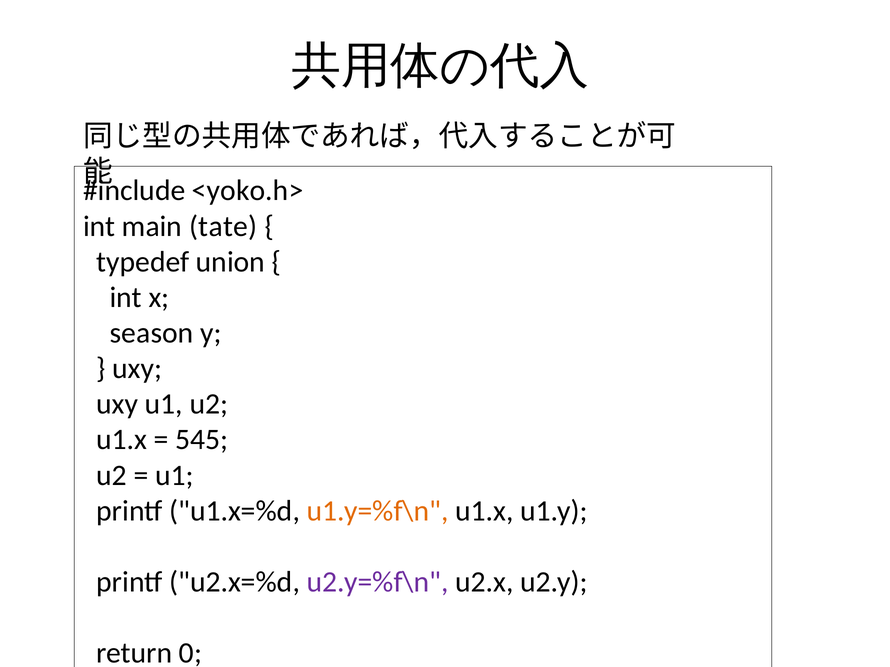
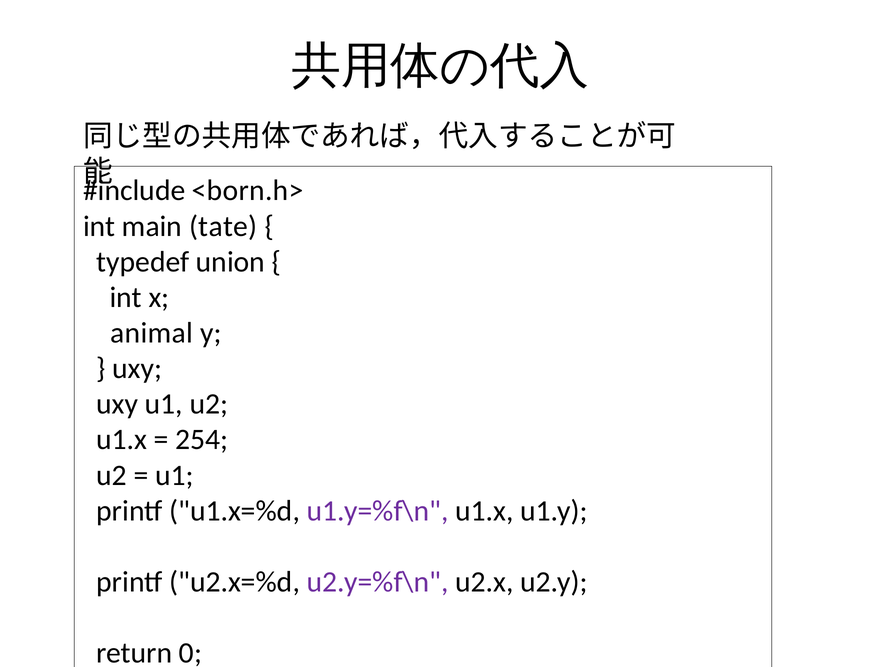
<yoko.h>: <yoko.h> -> <born.h> (248, 191)
season: season -> animal (151, 333)
545: 545 -> 254 (202, 440)
u1.y=%f\n colour: orange -> purple (378, 511)
